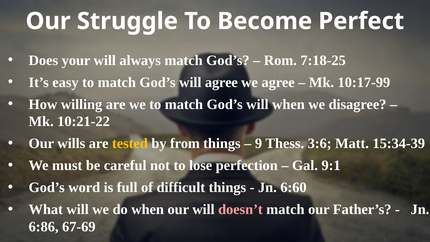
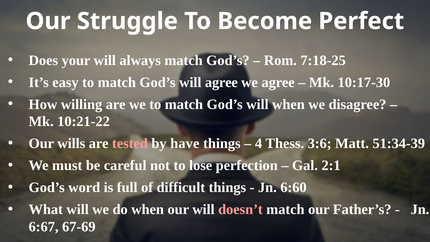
10:17-99: 10:17-99 -> 10:17-30 (364, 82)
tested colour: yellow -> pink (130, 143)
from: from -> have (185, 143)
9: 9 -> 4 (259, 143)
15:34-39: 15:34-39 -> 51:34-39 (399, 143)
9:1: 9:1 -> 2:1 (331, 165)
6:86: 6:86 -> 6:67 (44, 227)
